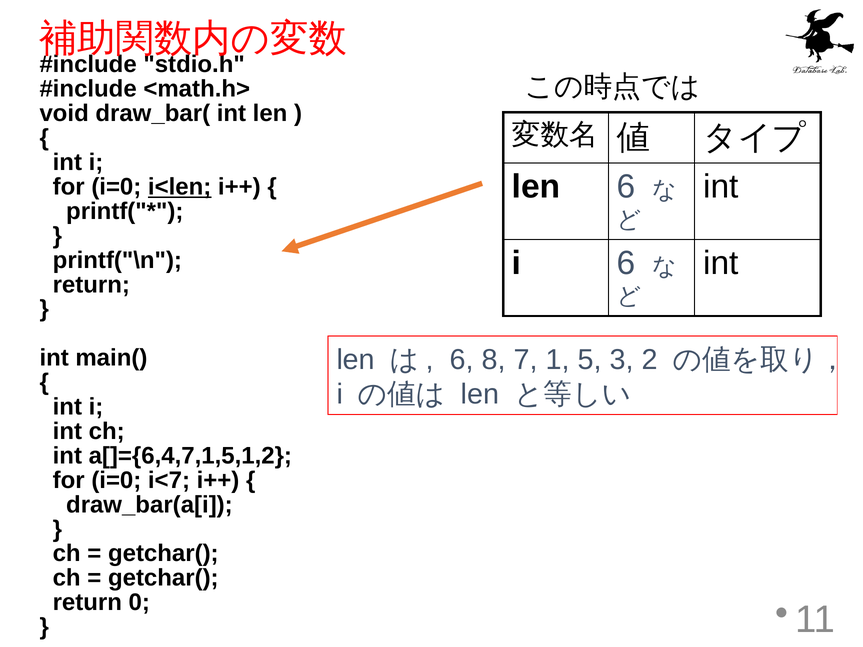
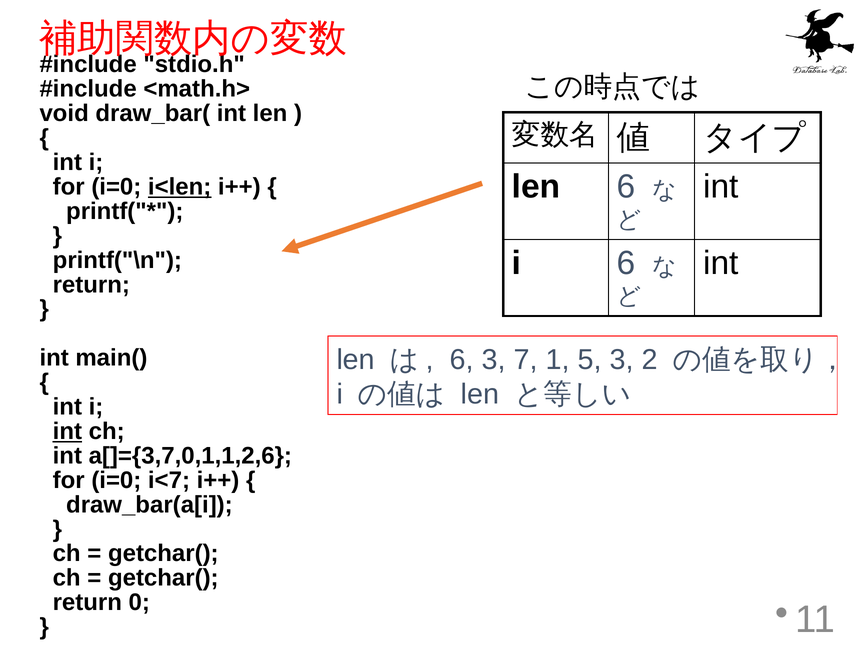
6 8: 8 -> 3 (494, 360)
int underline: none -> present (67, 431)
a[]={6,4,7,1,5,1,2: a[]={6,4,7,1,5,1,2 -> a[]={3,7,0,1,1,2,6 (190, 456)
